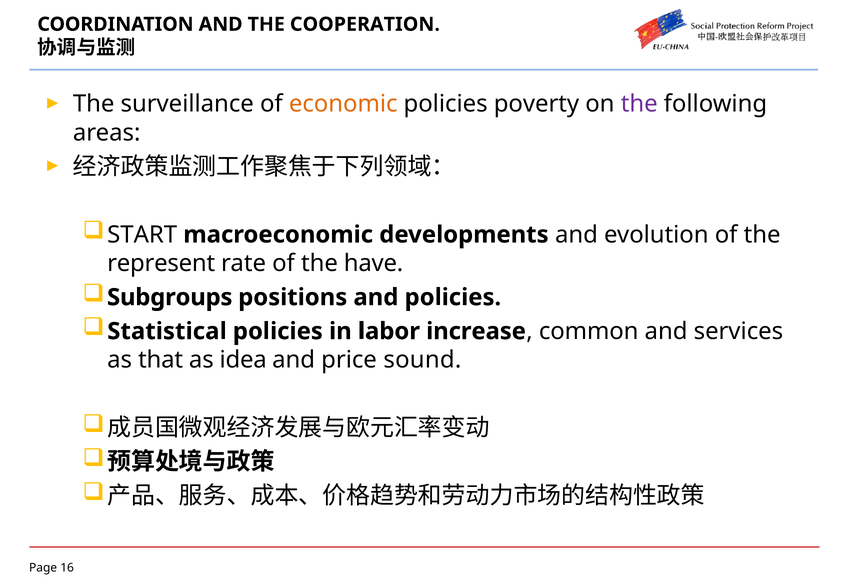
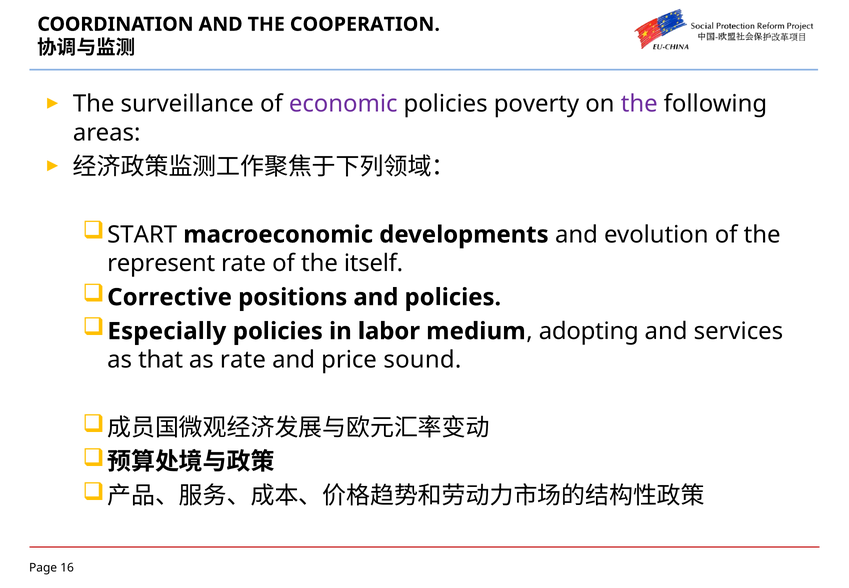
economic colour: orange -> purple (343, 104)
have: have -> itself (374, 263)
Subgroups: Subgroups -> Corrective (170, 297)
Statistical: Statistical -> Especially (167, 331)
increase: increase -> medium (476, 331)
common: common -> adopting (589, 331)
as idea: idea -> rate (243, 360)
